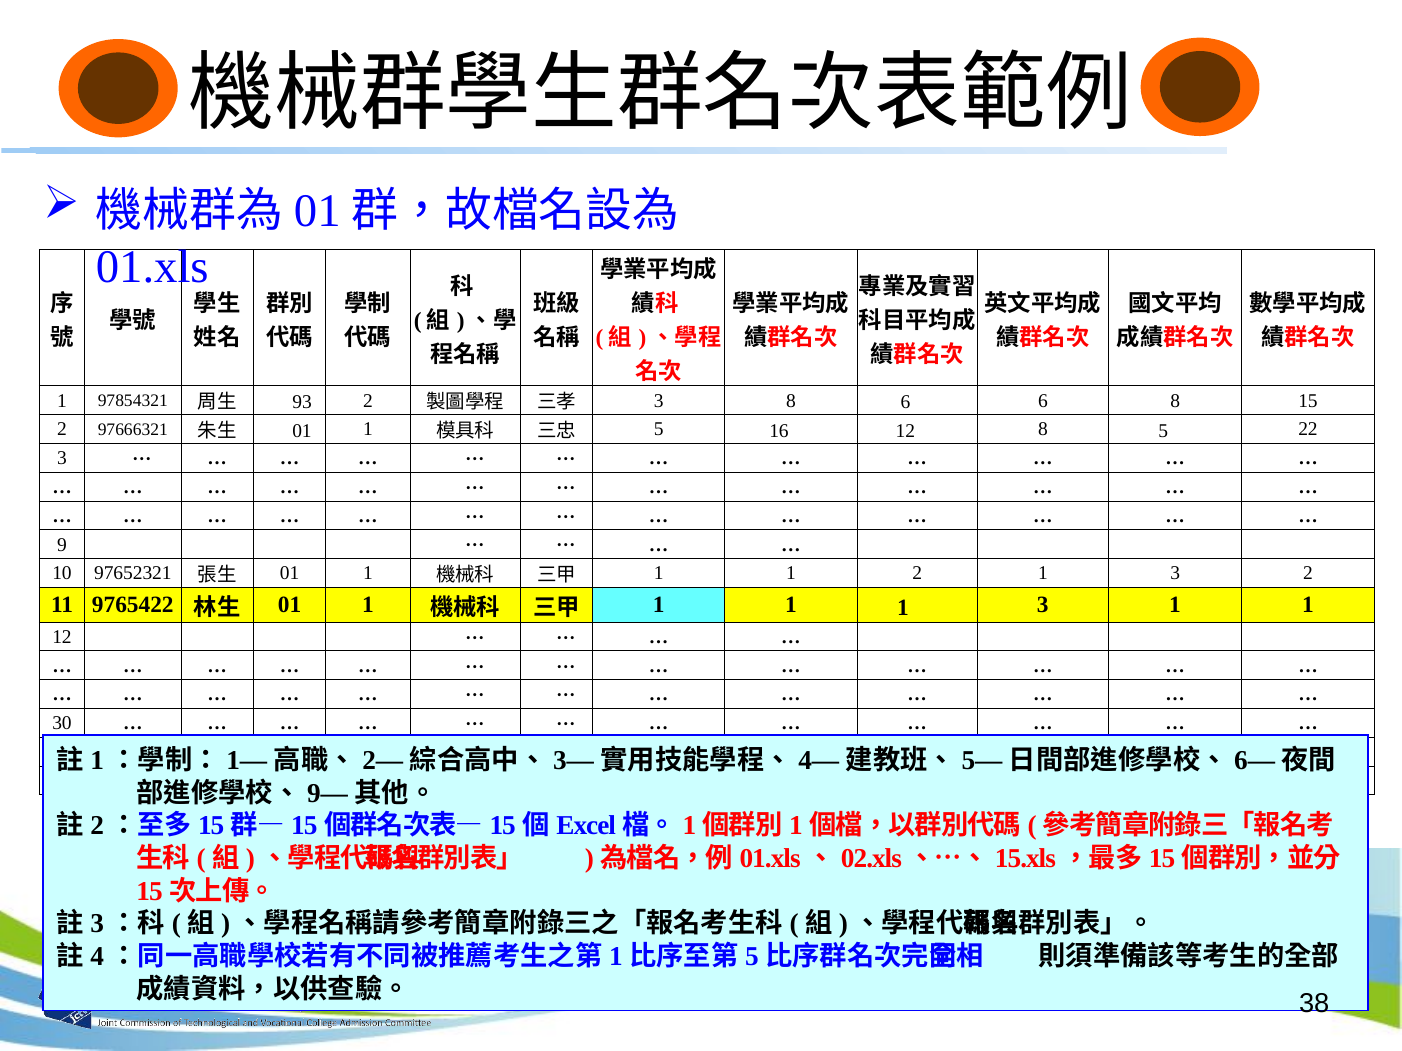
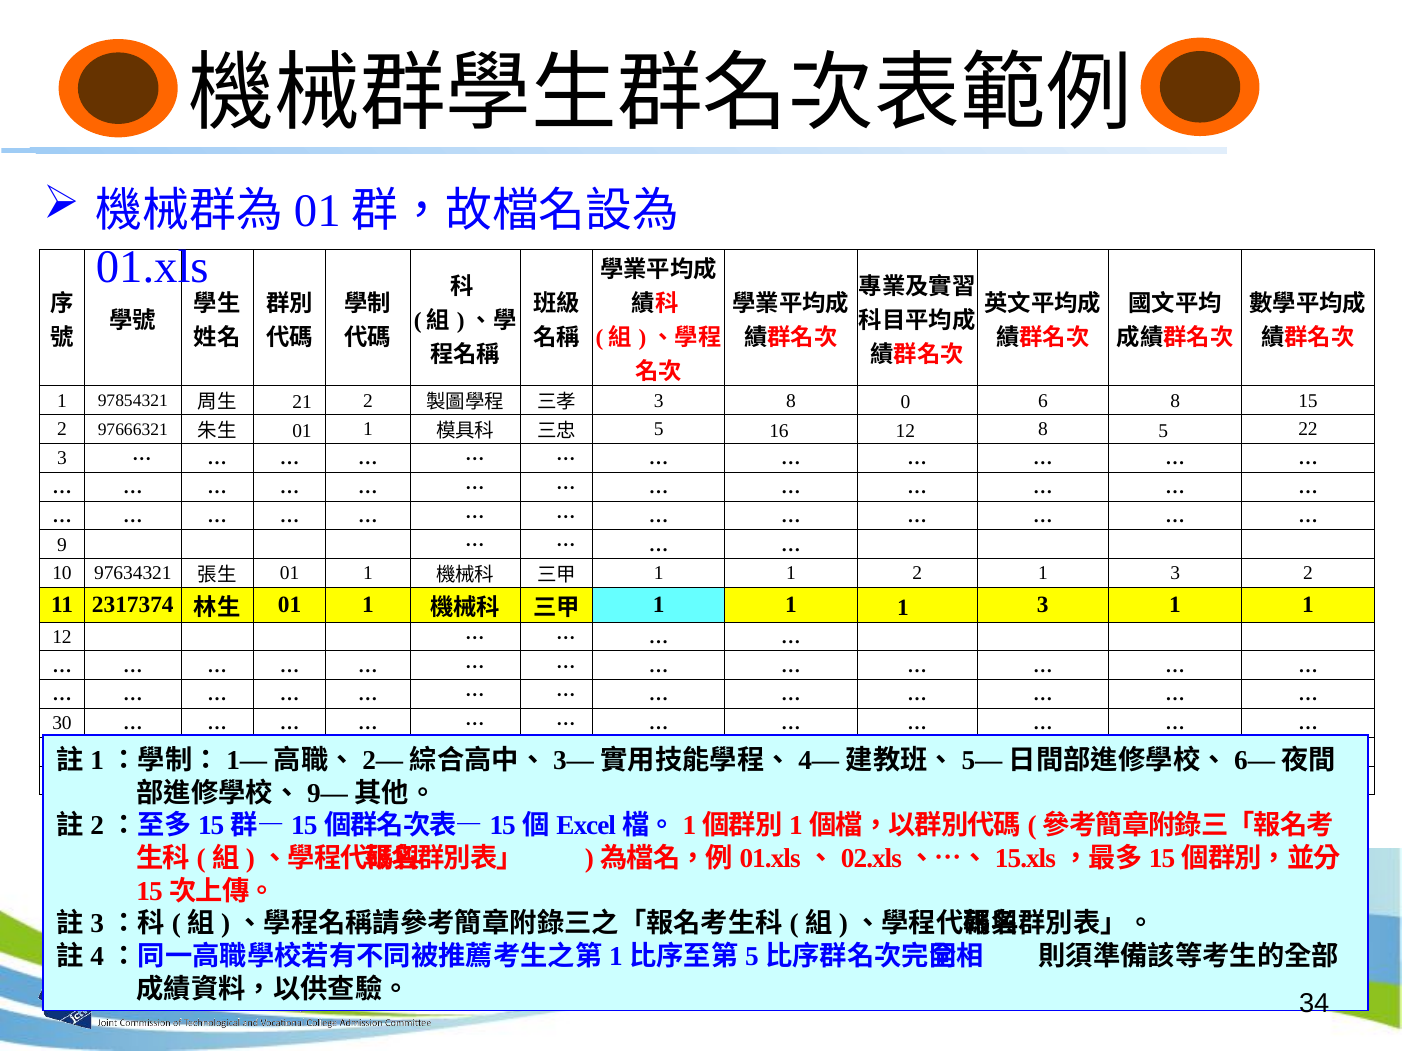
93: 93 -> 21 (302, 403)
8 6: 6 -> 0 (905, 403)
97652321: 97652321 -> 97634321 (133, 574)
9765422: 9765422 -> 2317374 (133, 606)
38: 38 -> 34 (1314, 1004)
